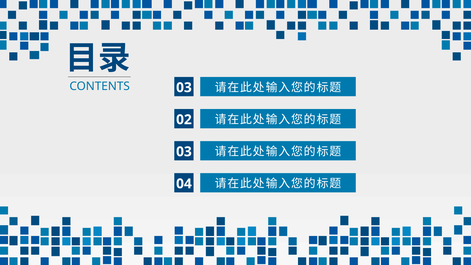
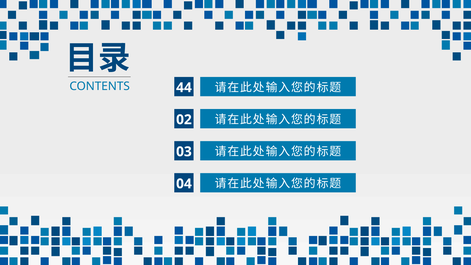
CONTENTS 03: 03 -> 44 (184, 88)
